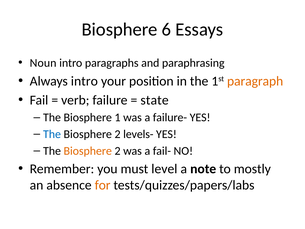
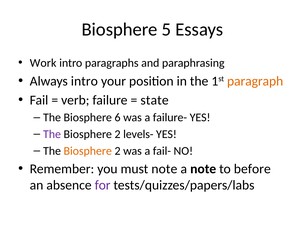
6: 6 -> 5 (166, 30)
Noun: Noun -> Work (43, 63)
1: 1 -> 6 (118, 117)
The colour: blue -> purple (52, 134)
must level: level -> note (164, 169)
mostly: mostly -> before (252, 169)
for colour: orange -> purple (103, 185)
